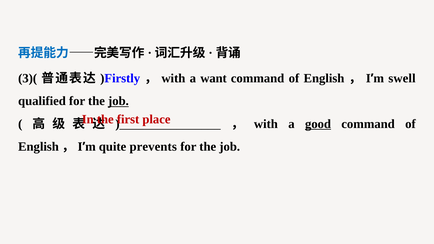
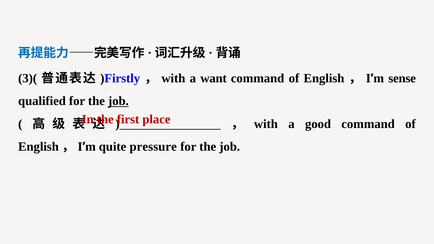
swell: swell -> sense (402, 78)
good underline: present -> none (318, 124)
prevents: prevents -> pressure (153, 147)
